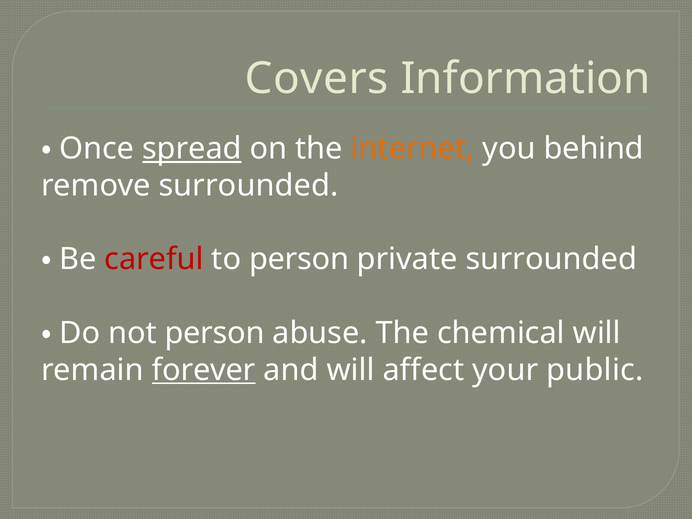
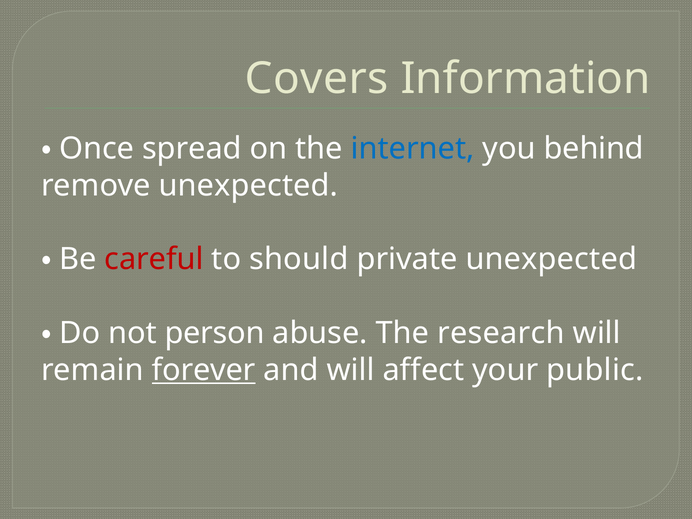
spread underline: present -> none (192, 149)
internet colour: orange -> blue (413, 149)
remove surrounded: surrounded -> unexpected (248, 186)
to person: person -> should (299, 259)
private surrounded: surrounded -> unexpected (551, 259)
chemical: chemical -> research (501, 333)
